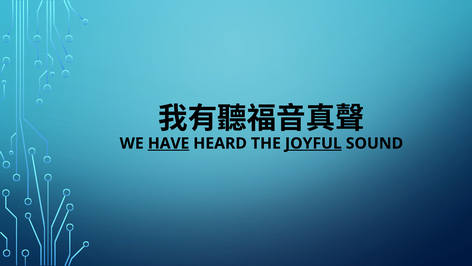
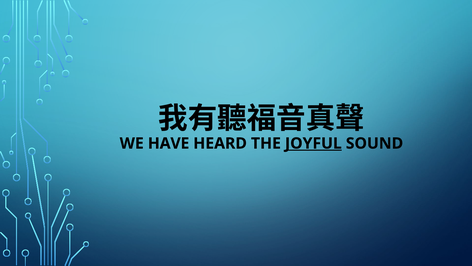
HAVE underline: present -> none (169, 143)
